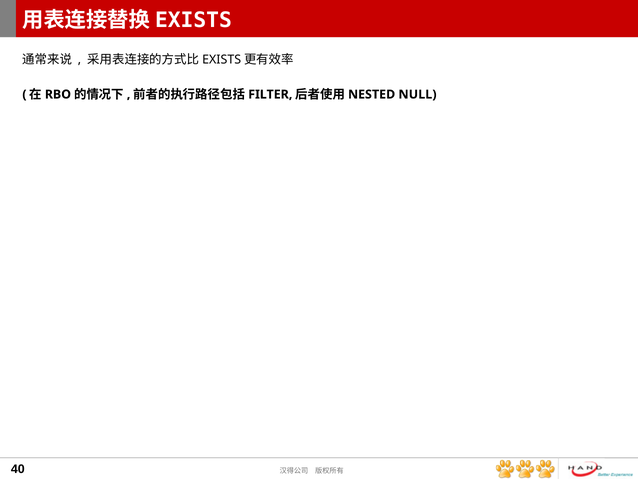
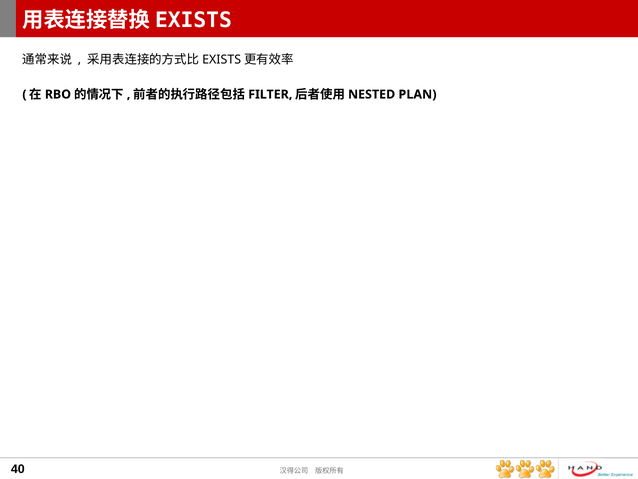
NULL: NULL -> PLAN (418, 94)
